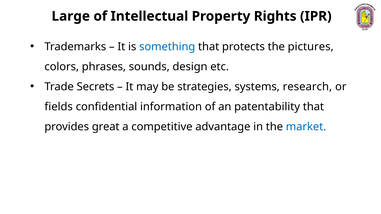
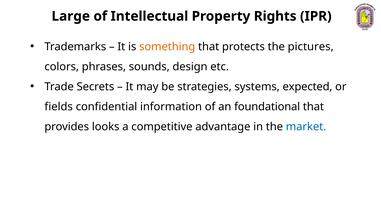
something colour: blue -> orange (167, 47)
research: research -> expected (307, 87)
patentability: patentability -> foundational (267, 107)
great: great -> looks (106, 127)
